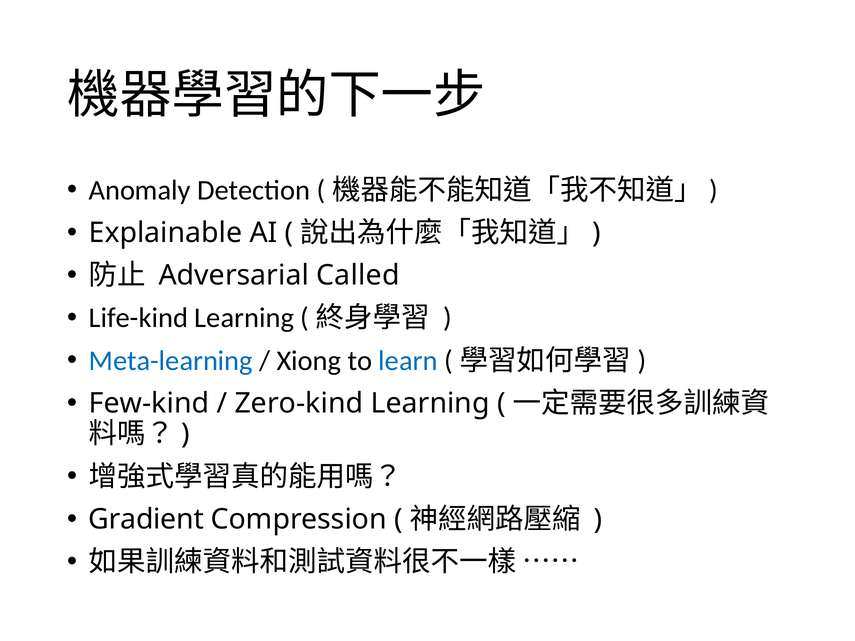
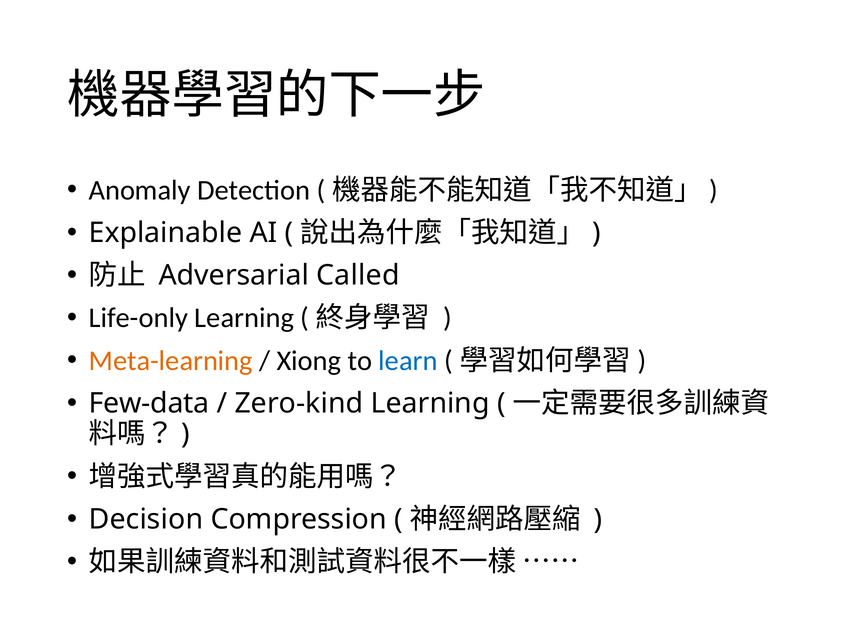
Life-kind: Life-kind -> Life-only (138, 318)
Meta-learning colour: blue -> orange (171, 361)
Few-kind: Few-kind -> Few-data (149, 403)
Gradient: Gradient -> Decision (146, 520)
